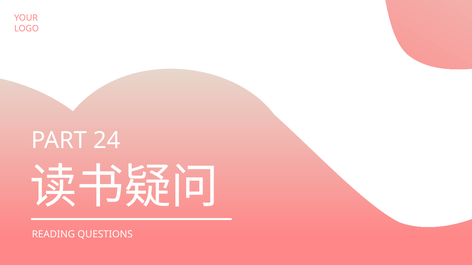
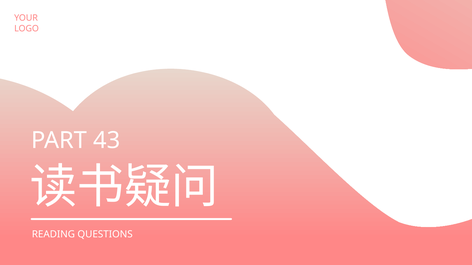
24: 24 -> 43 (107, 141)
